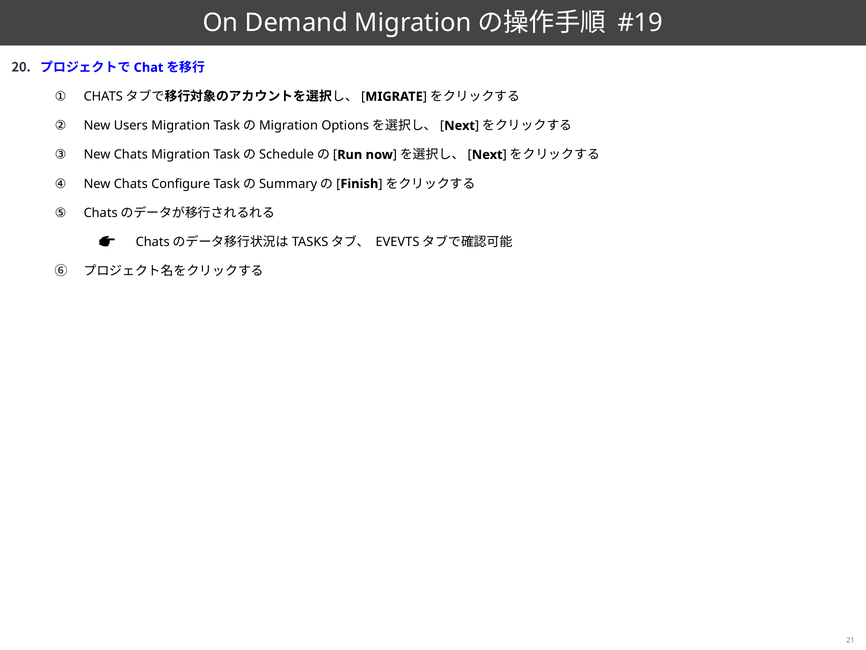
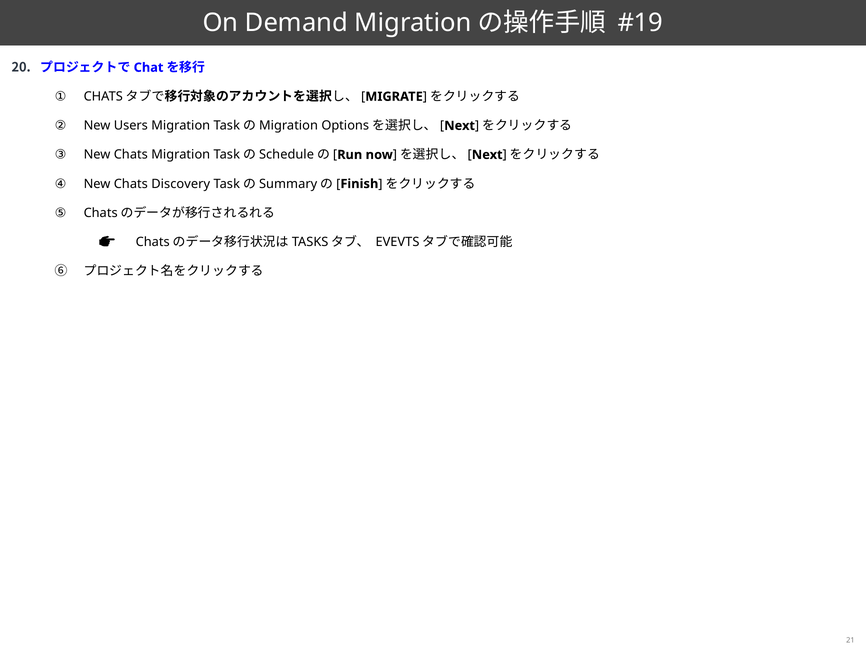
Configure: Configure -> Discovery (181, 184)
